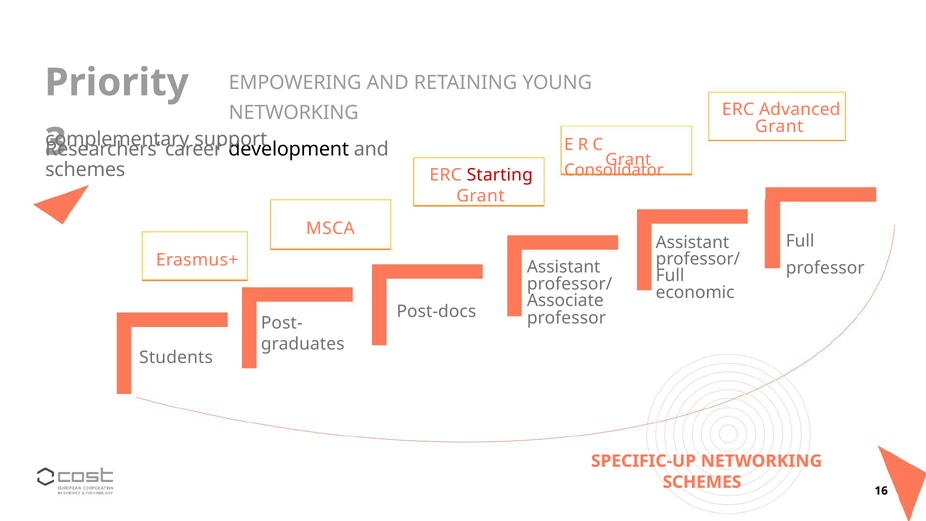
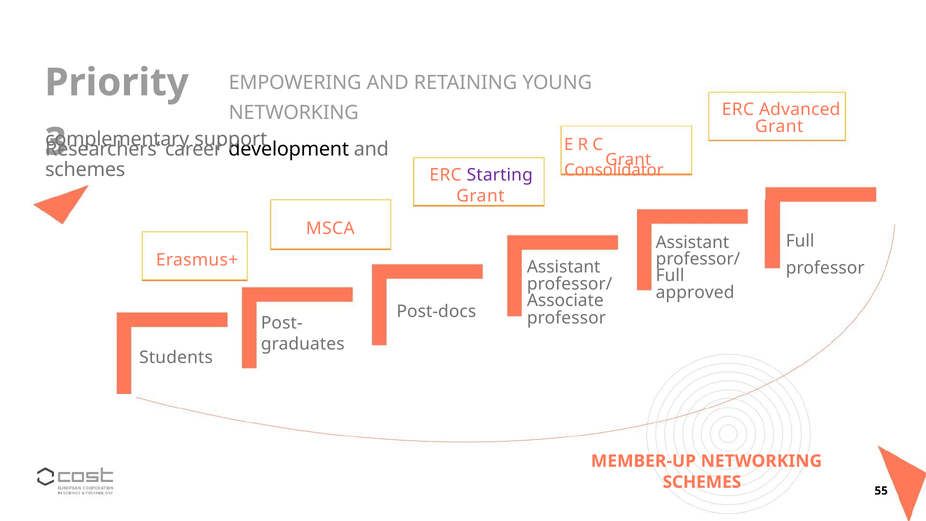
Starting colour: red -> purple (500, 175)
economic: economic -> approved (695, 292)
SPECIFIC-UP: SPECIFIC-UP -> MEMBER-UP (643, 461)
16: 16 -> 55 (881, 491)
